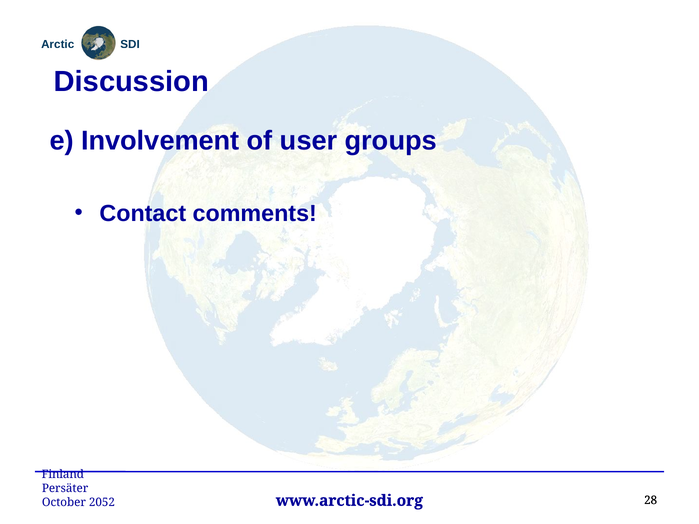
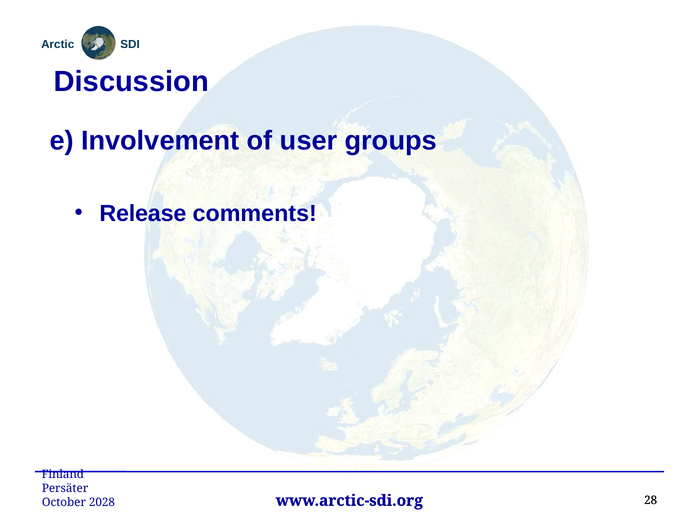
Contact: Contact -> Release (143, 213)
2052: 2052 -> 2028 (102, 503)
